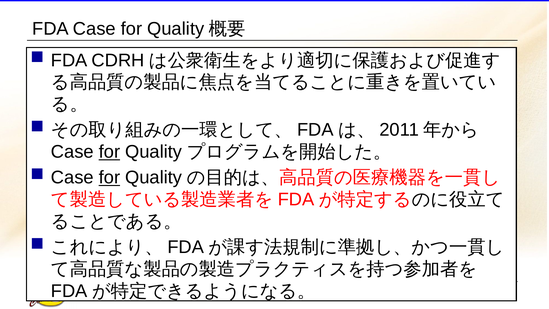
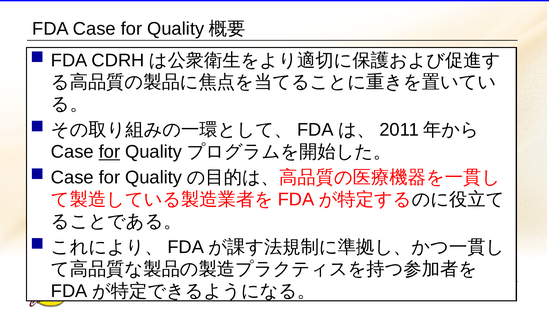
for underline: present -> none (109, 177)
